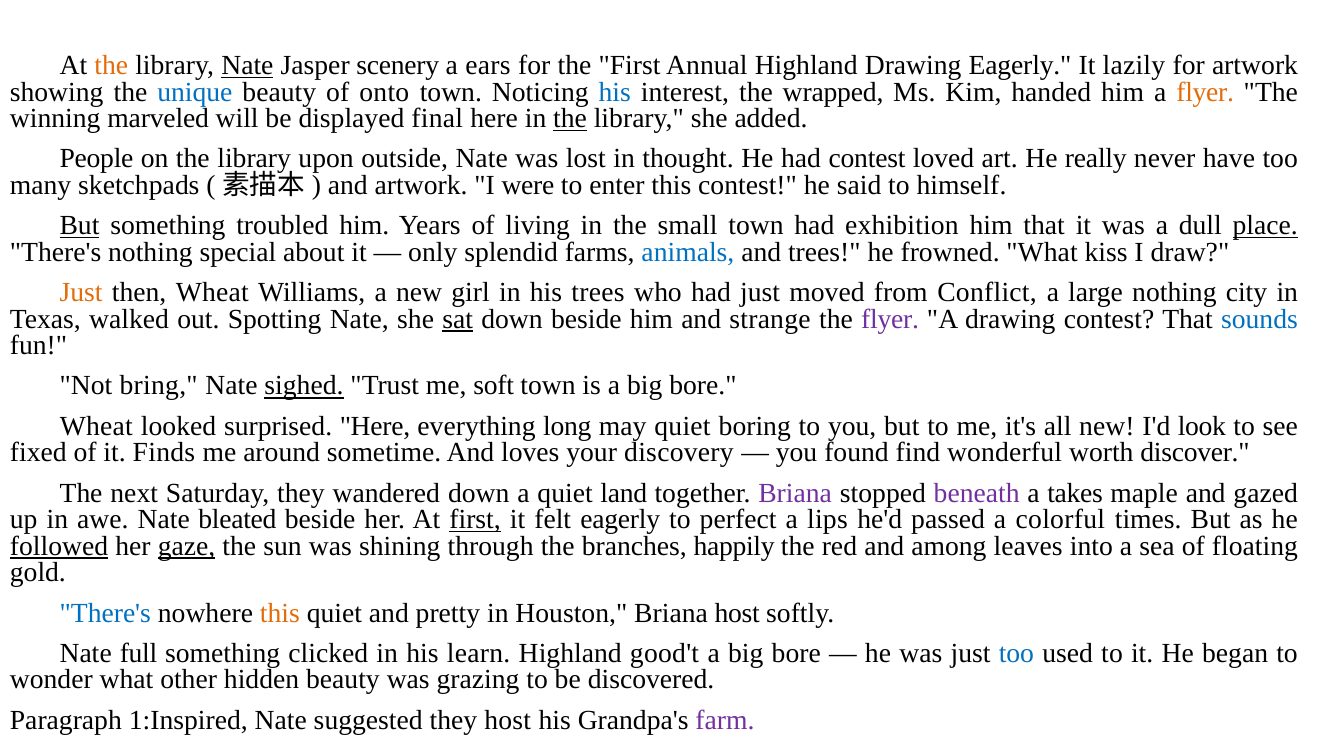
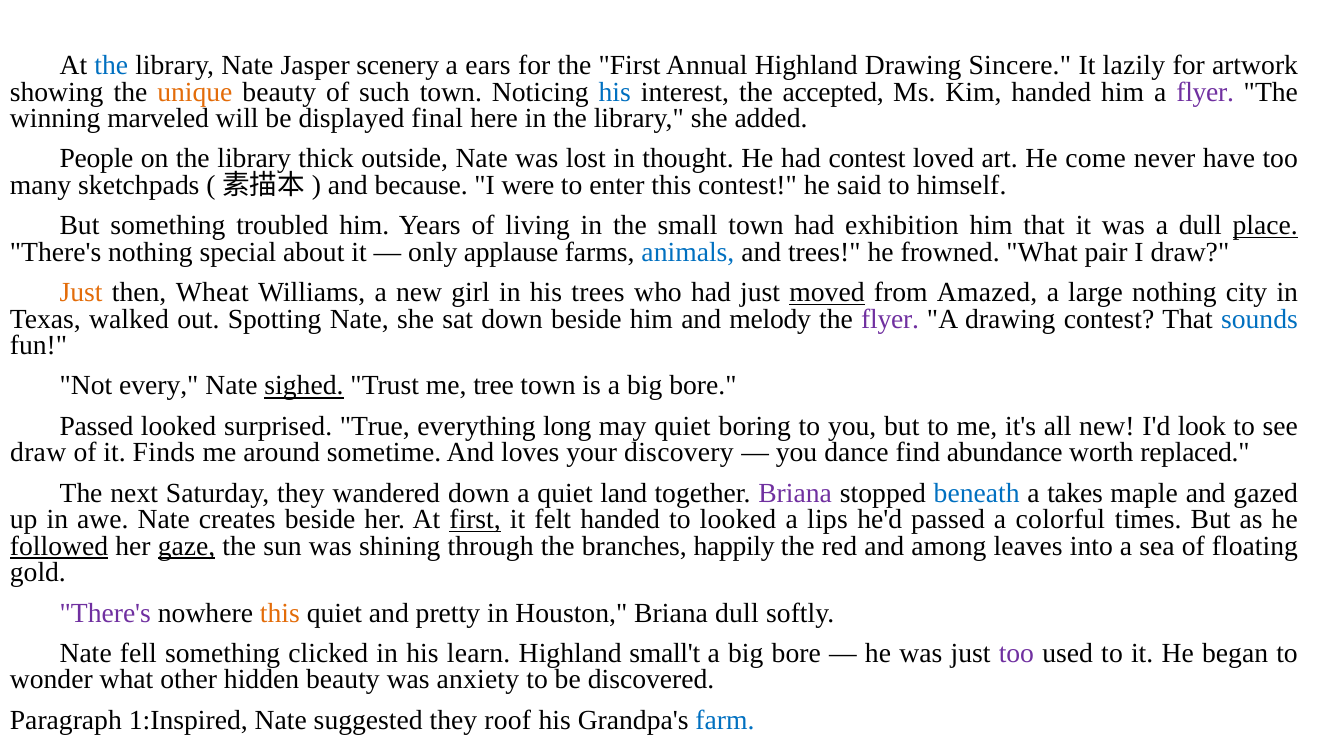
the colour: orange -> blue (111, 66)
Nate underline: present -> none (247, 66)
Drawing Eagerly: Eagerly -> Sincere (1020, 66)
unique colour: blue -> orange (195, 92)
onto: onto -> such (384, 92)
wrapped: wrapped -> accepted (833, 92)
flyer colour: orange -> purple (1205, 92)
the underline: present -> none (570, 119)
upon: upon -> thick (326, 159)
really: really -> come (1096, 159)
and artwork: artwork -> because (421, 185)
But underline: present -> none (80, 226)
splendid: splendid -> applause (511, 252)
kiss: kiss -> pair (1106, 252)
moved underline: none -> present (827, 293)
Conflict: Conflict -> Amazed (987, 293)
sat underline: present -> none (458, 319)
strange: strange -> melody (770, 319)
bring: bring -> every (159, 386)
soft: soft -> tree (494, 386)
Wheat: Wheat -> Passed (97, 426)
surprised Here: Here -> True (375, 426)
fixed: fixed -> draw (38, 453)
found: found -> dance (856, 453)
wonderful: wonderful -> abundance (1005, 453)
discover: discover -> replaced (1195, 453)
beneath colour: purple -> blue (977, 493)
bleated: bleated -> creates (237, 520)
felt eagerly: eagerly -> handed (620, 520)
to perfect: perfect -> looked (738, 520)
There's colour: blue -> purple (105, 613)
Briana host: host -> dull (737, 613)
full: full -> fell (138, 653)
good't: good't -> small't (665, 653)
too colour: blue -> purple (1016, 653)
grazing: grazing -> anxiety (478, 680)
they host: host -> roof (508, 720)
farm colour: purple -> blue (725, 720)
